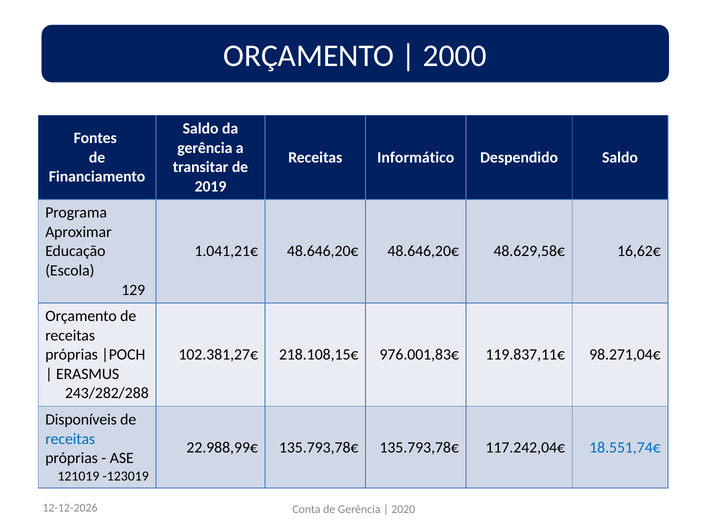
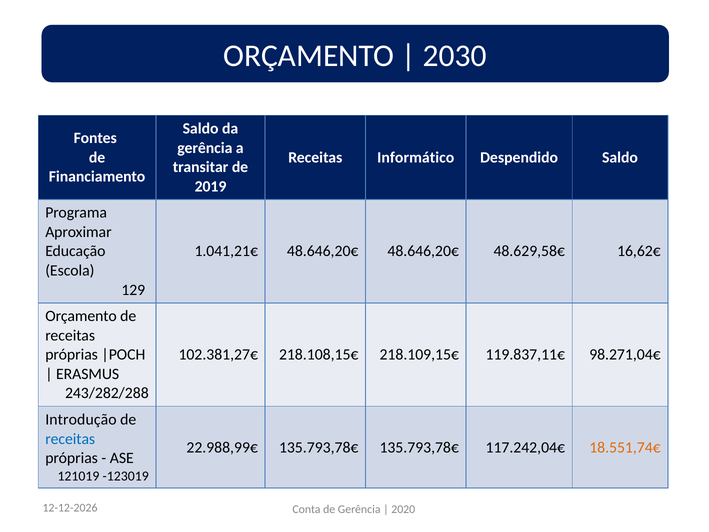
2000: 2000 -> 2030 (455, 56)
976.001,83€: 976.001,83€ -> 218.109,15€ (419, 355)
Disponíveis: Disponíveis -> Introdução (81, 419)
18.551,74€ colour: blue -> orange (625, 447)
